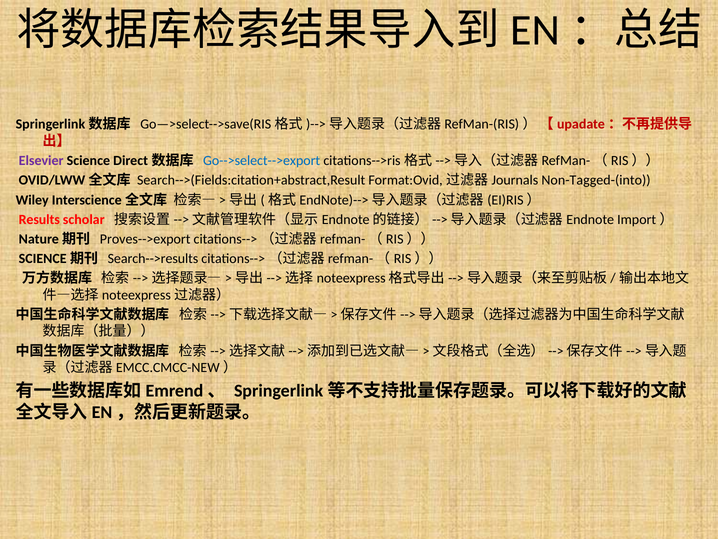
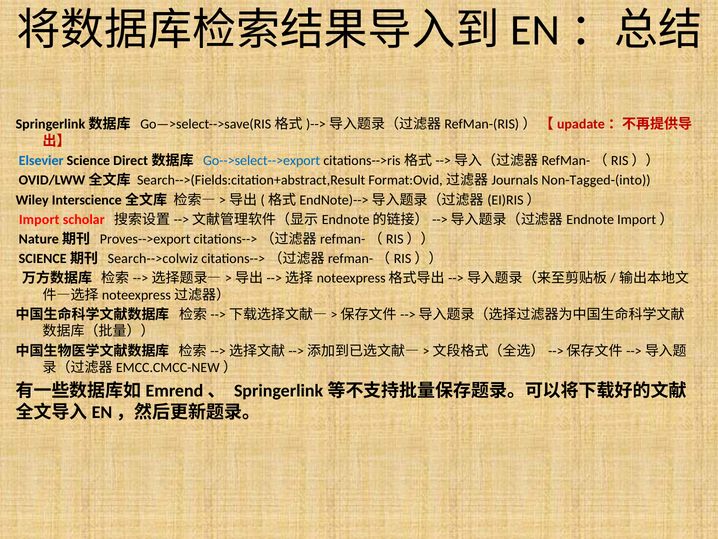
Elsevier colour: purple -> blue (41, 161)
Results: Results -> Import (39, 219)
Search-->results: Search-->results -> Search-->colwiz (153, 258)
